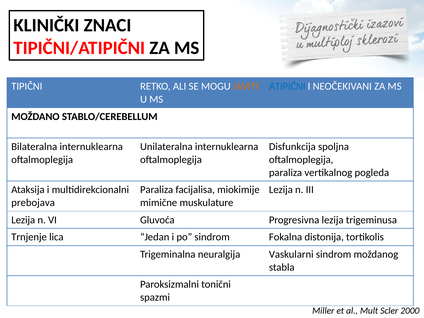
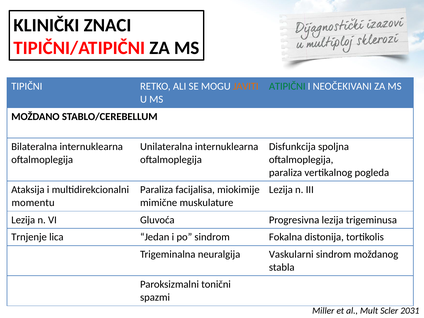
ATIPIČNI colour: blue -> green (287, 86)
prebojava: prebojava -> momentu (33, 203)
2000: 2000 -> 2031 (410, 311)
